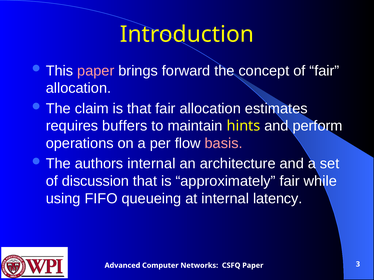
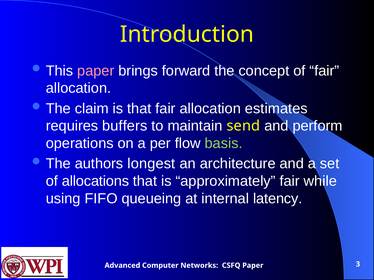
hints: hints -> send (243, 126)
basis colour: pink -> light green (224, 144)
authors internal: internal -> longest (151, 164)
discussion: discussion -> allocations (95, 181)
